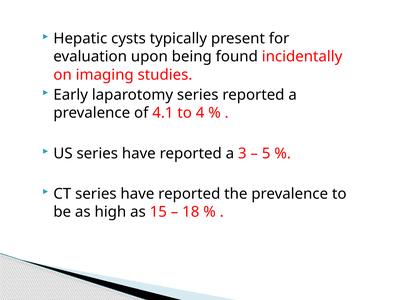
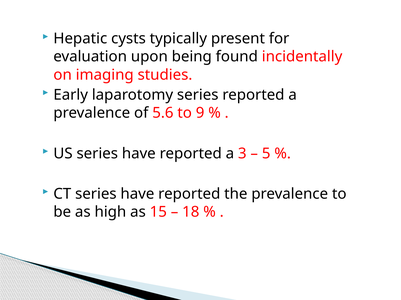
4.1: 4.1 -> 5.6 (163, 113)
4: 4 -> 9 (200, 113)
